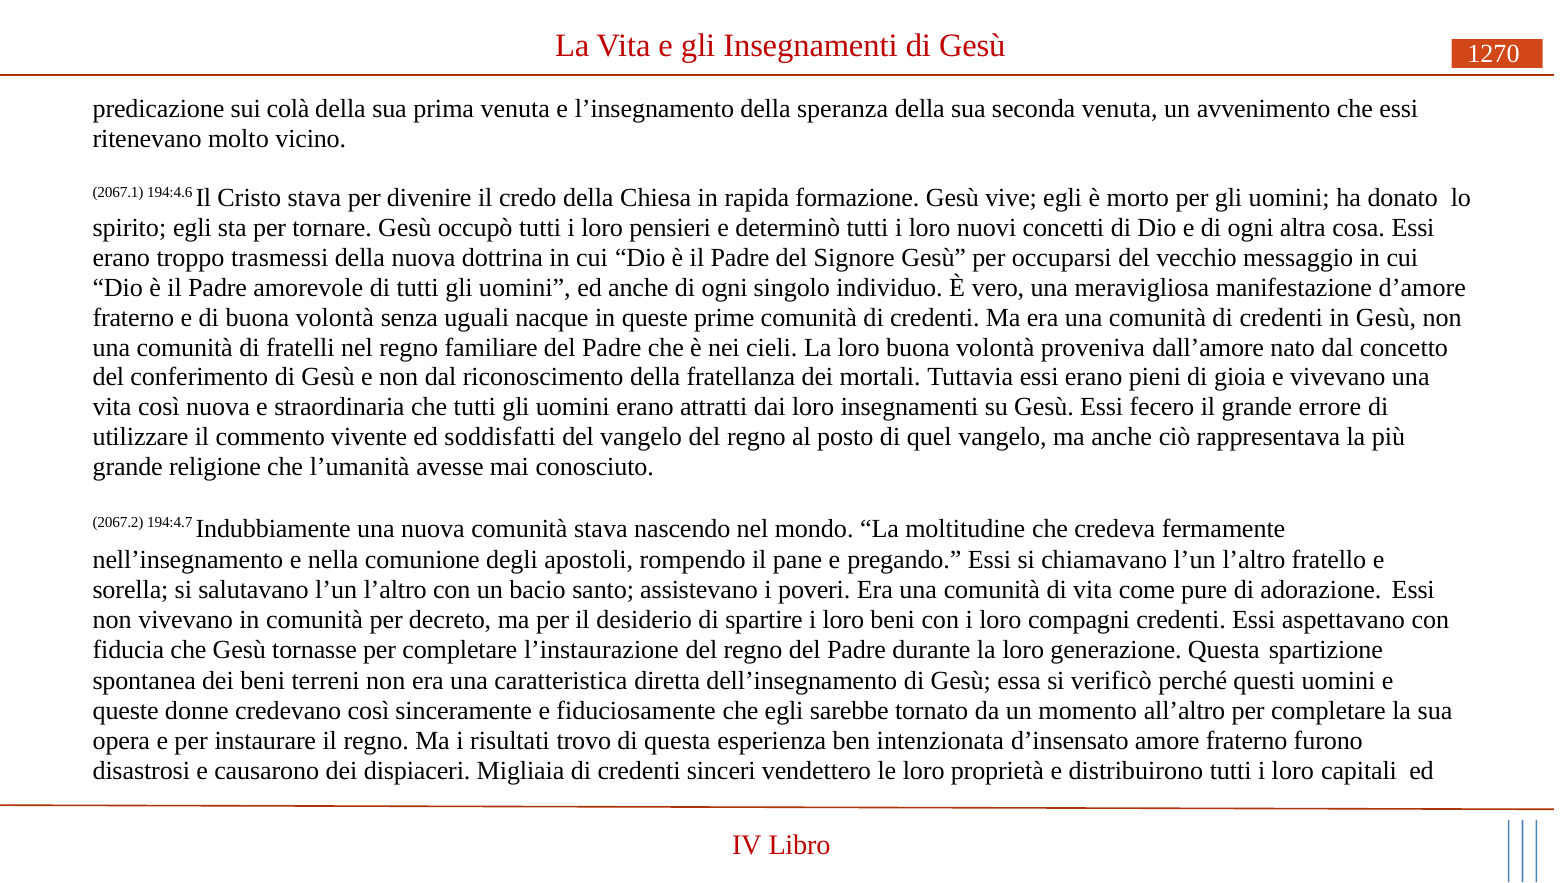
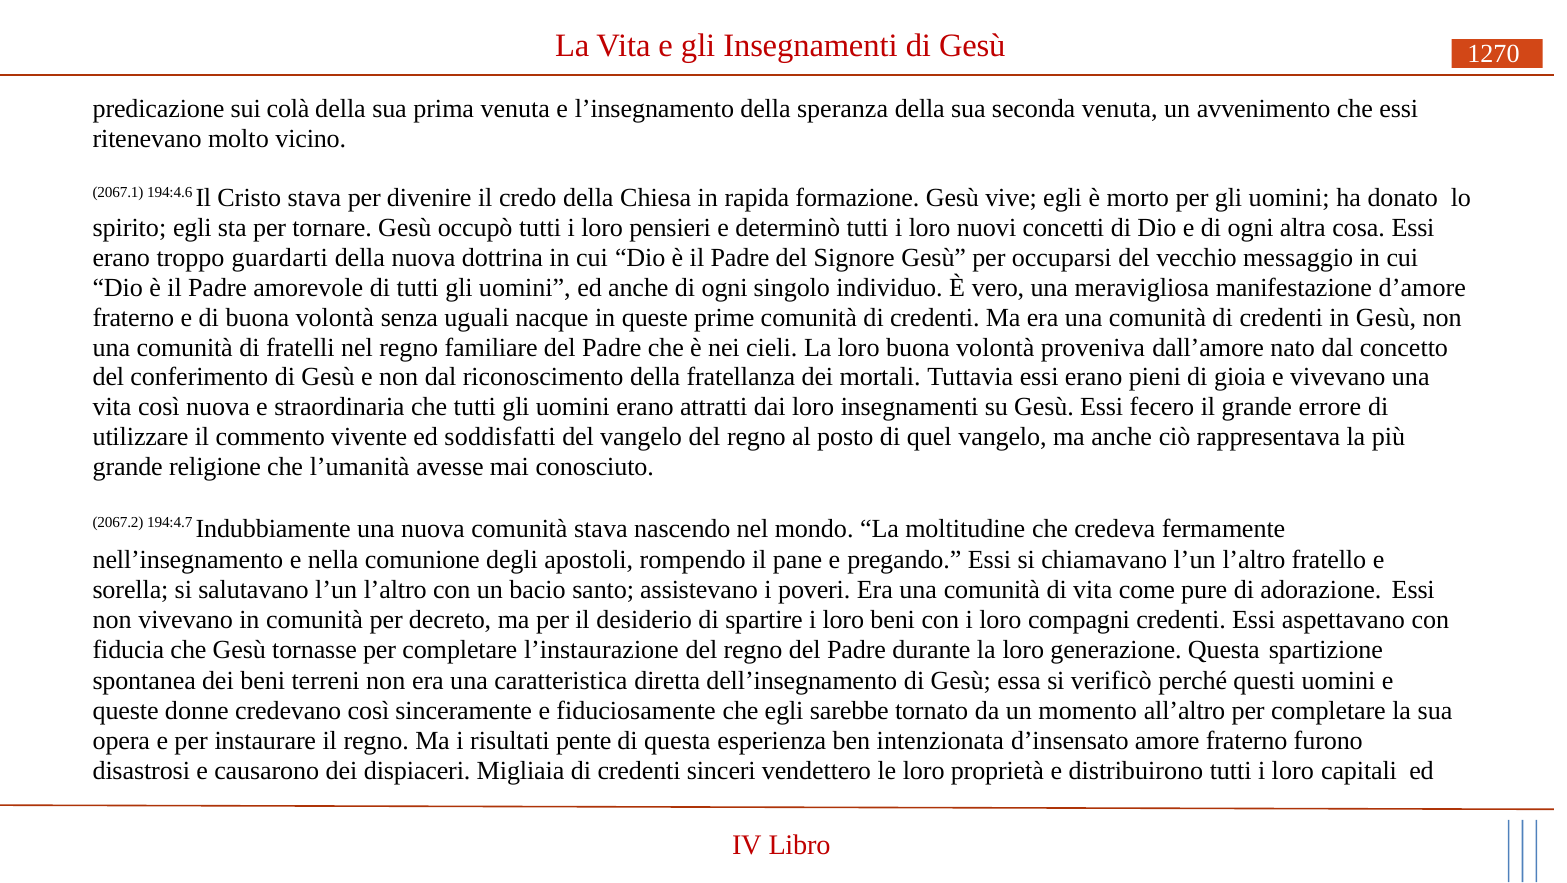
trasmessi: trasmessi -> guardarti (280, 258)
trovo: trovo -> pente (584, 740)
